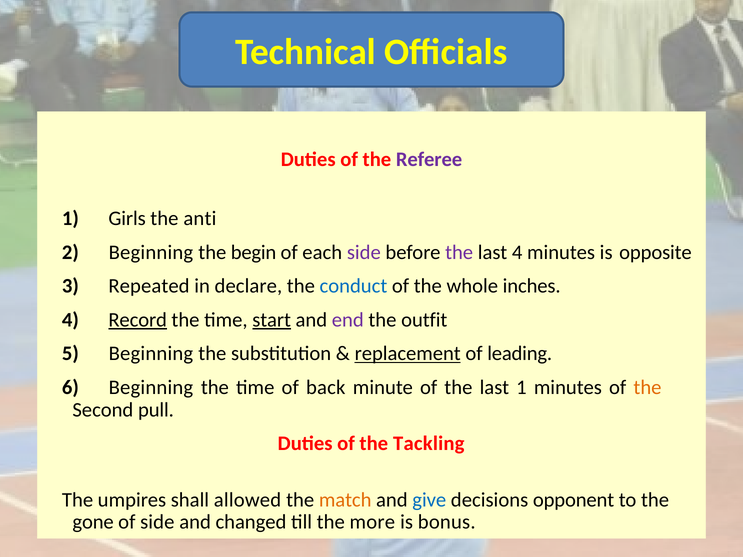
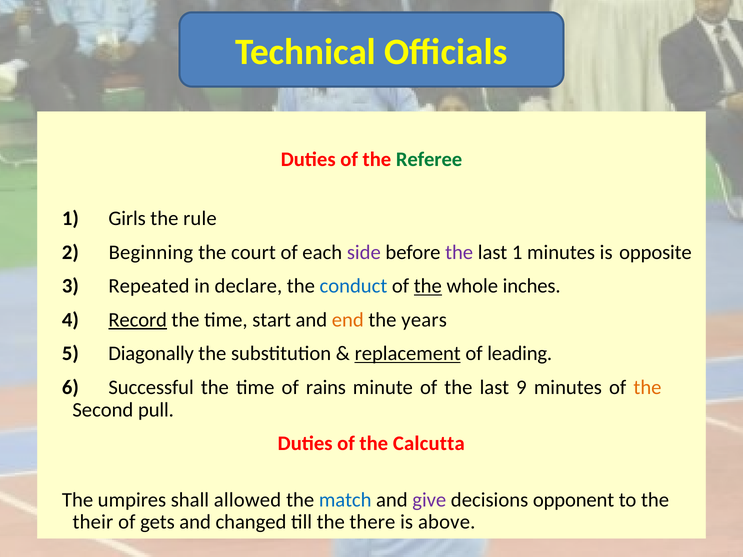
Referee colour: purple -> green (429, 160)
anti: anti -> rule (200, 219)
begin: begin -> court (253, 252)
last 4: 4 -> 1 (517, 252)
the underline: none -> present (428, 286)
start underline: present -> none (272, 320)
end colour: purple -> orange (348, 320)
outfit: outfit -> years (424, 320)
5 Beginning: Beginning -> Diagonally (151, 354)
6 Beginning: Beginning -> Successful (151, 388)
back: back -> rains (326, 388)
last 1: 1 -> 9 (521, 388)
Tackling: Tackling -> Calcutta (429, 444)
match colour: orange -> blue (345, 500)
give colour: blue -> purple (429, 500)
gone: gone -> their (93, 522)
of side: side -> gets (157, 522)
more: more -> there (372, 522)
bonus: bonus -> above (447, 522)
